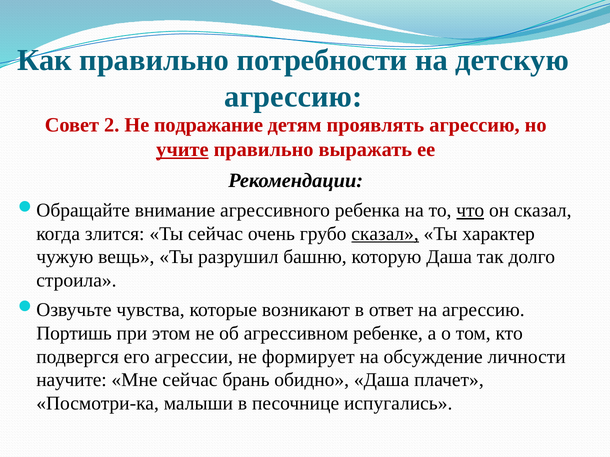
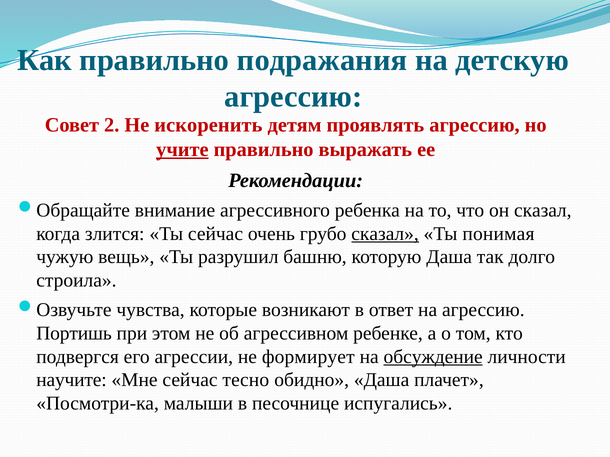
потребности: потребности -> подражания (322, 60)
подражание: подражание -> искоренить (208, 125)
что underline: present -> none (470, 211)
характер: характер -> понимая (498, 234)
обсуждение underline: none -> present (433, 357)
брань: брань -> тесно (246, 380)
